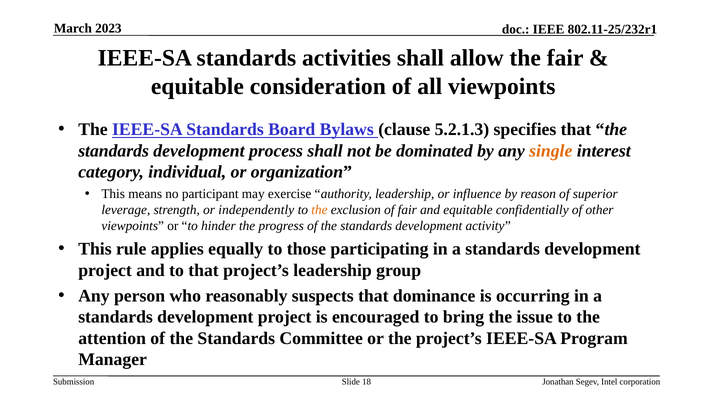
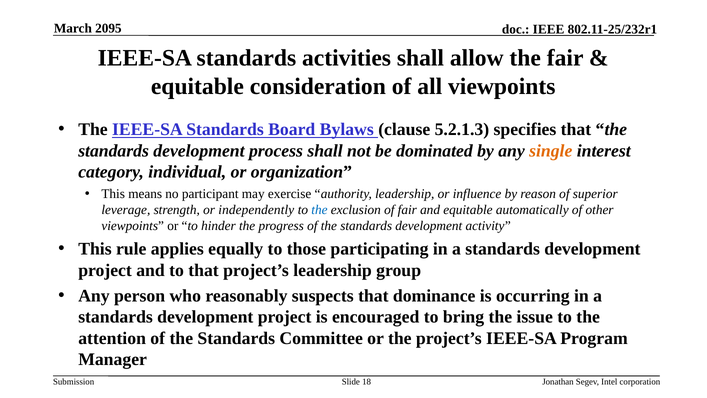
2023: 2023 -> 2095 (108, 28)
the colour: orange -> blue (319, 210)
confidentially: confidentially -> automatically (532, 210)
